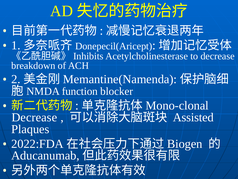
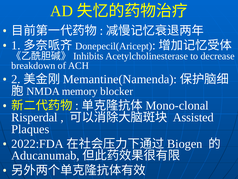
function: function -> memory (80, 91)
Decrease: Decrease -> Risperdal (34, 117)
